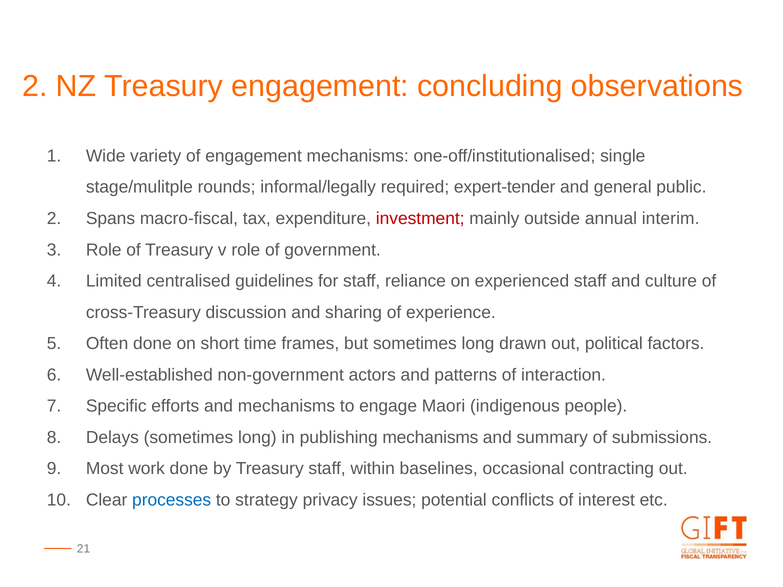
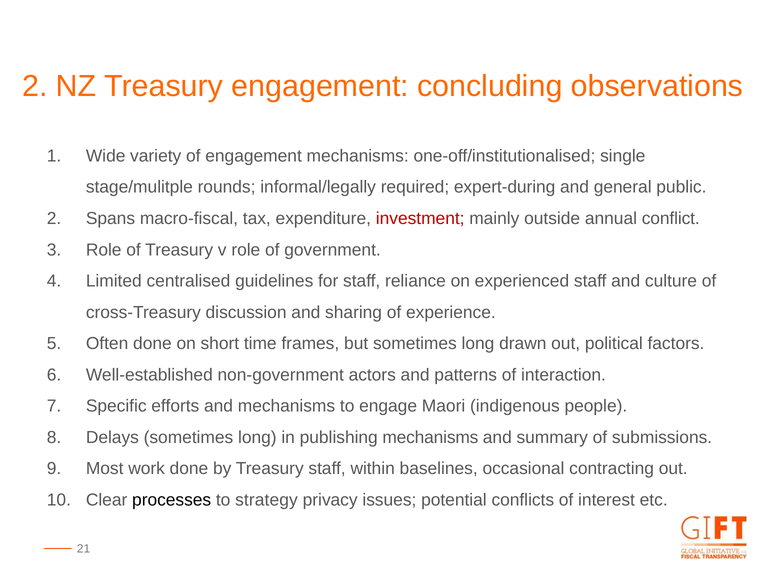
expert-tender: expert-tender -> expert-during (505, 187)
interim: interim -> conflict (671, 219)
processes colour: blue -> black (172, 500)
